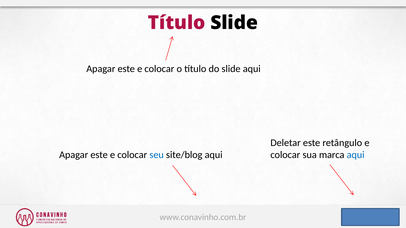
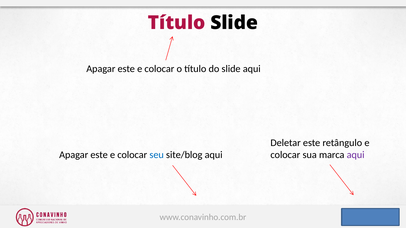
aqui colour: blue -> purple (356, 155)
